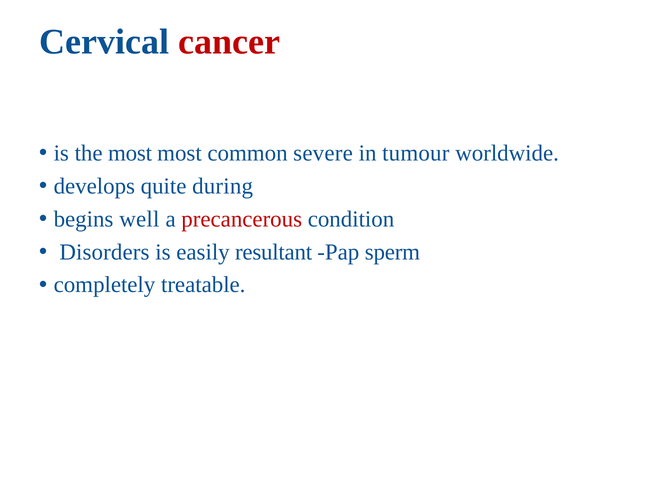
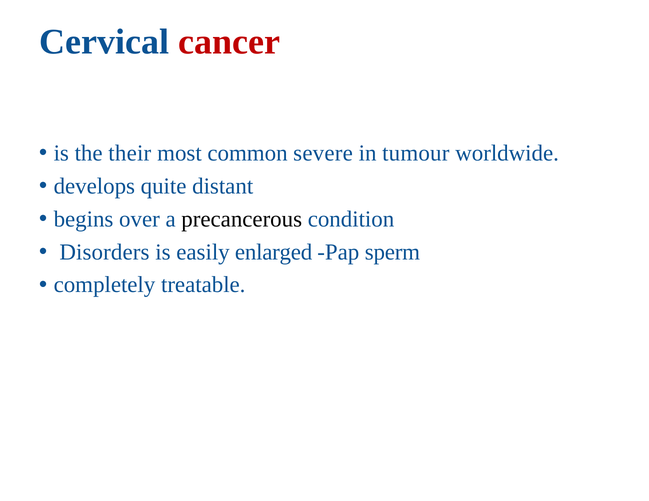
the most: most -> their (130, 153)
during: during -> distant (223, 186)
well: well -> over (139, 219)
precancerous colour: red -> black (242, 219)
resultant: resultant -> enlarged (274, 252)
